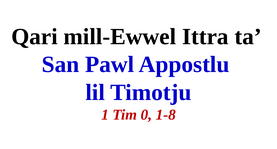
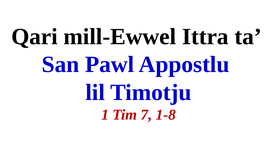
0: 0 -> 7 (146, 115)
